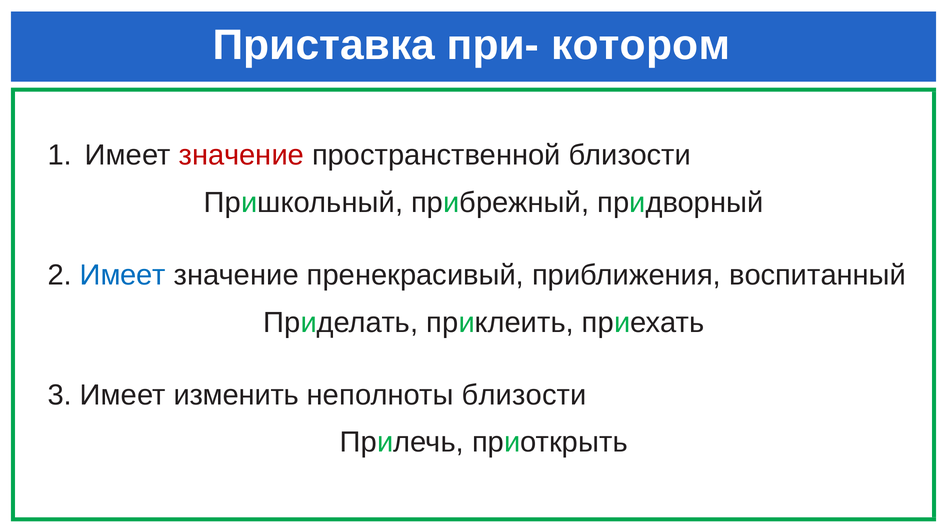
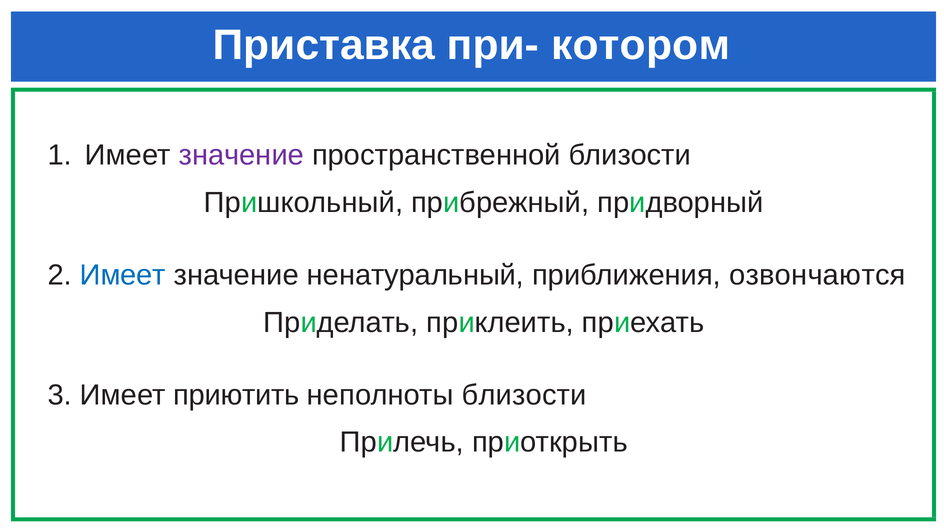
значение colour: red -> purple (241, 155)
пренекрасивый: пренекрасивый -> ненатуральный (416, 275)
воспитанный: воспитанный -> озвончаются (817, 275)
изменить: изменить -> приютить (236, 395)
